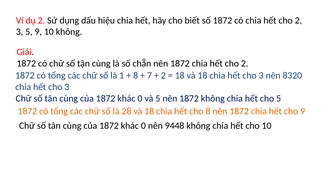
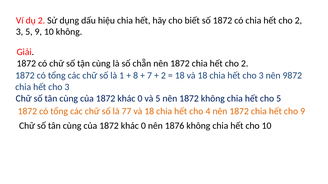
8320: 8320 -> 9872 (292, 76)
28: 28 -> 77 (126, 112)
cho 8: 8 -> 4 (208, 112)
9448: 9448 -> 1876 (175, 126)
